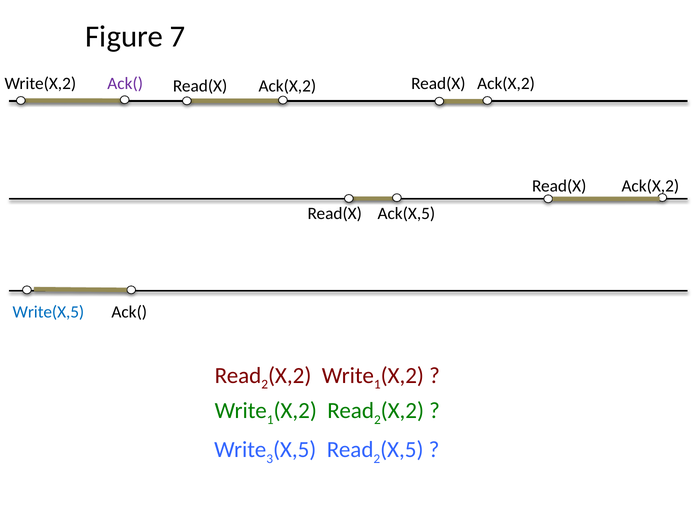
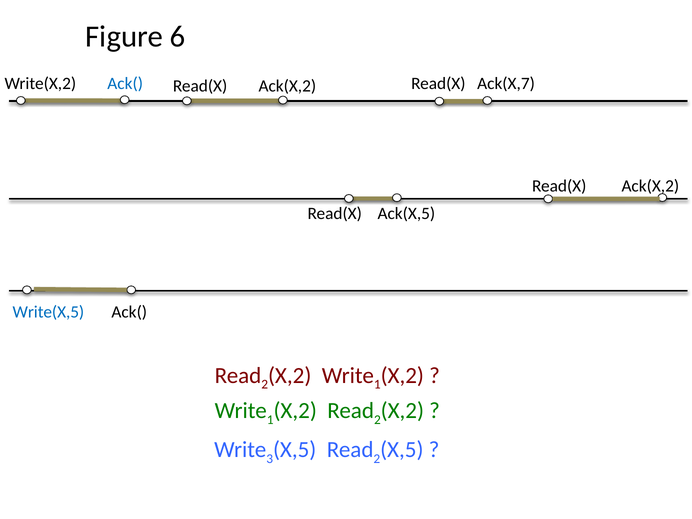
7: 7 -> 6 (178, 36)
Ack( colour: purple -> blue (125, 83)
Ack(X,2: Ack(X,2 -> Ack(X,7 (506, 84)
